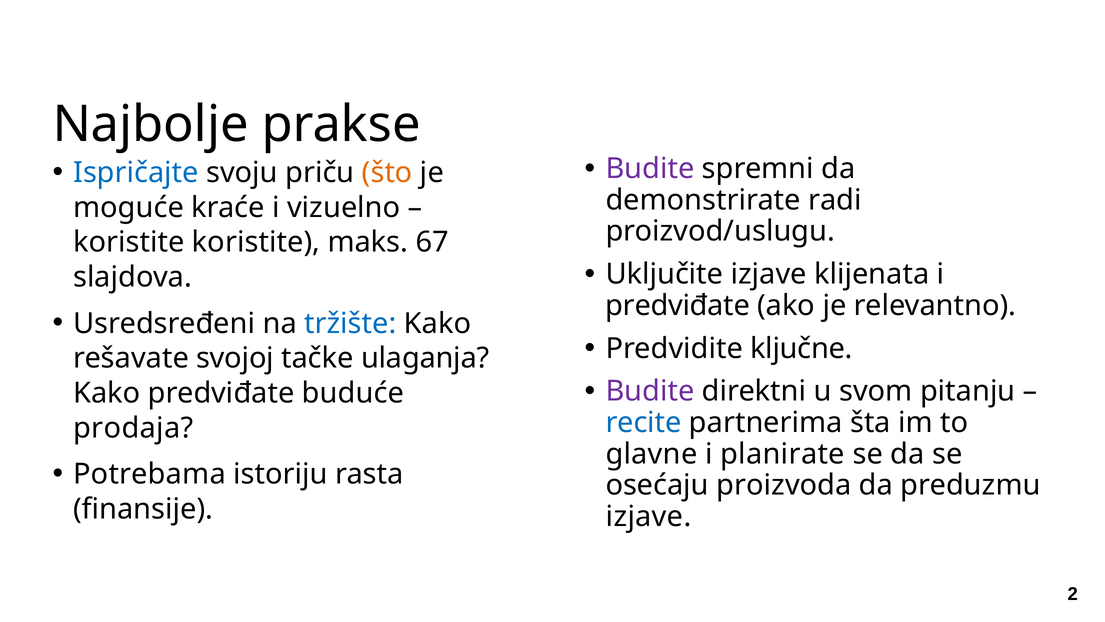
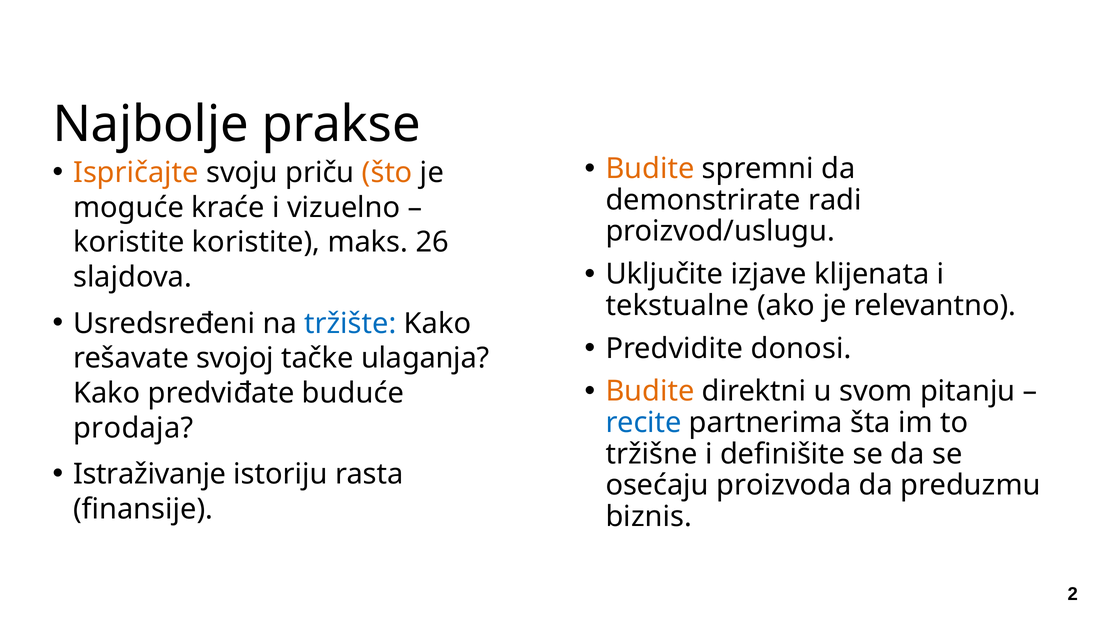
Budite colour: purple -> orange (650, 169)
Ispričajte colour: blue -> orange (136, 173)
67: 67 -> 26 (432, 242)
predviđate: predviđate -> tekstualne (677, 305)
ključne: ključne -> donosi (801, 348)
Budite colour: purple -> orange (650, 391)
glavne: glavne -> tržišne (652, 454)
planirate: planirate -> definišite (783, 454)
Potrebama: Potrebama -> Istraživanje (150, 474)
izjave: izjave -> biznis (649, 516)
